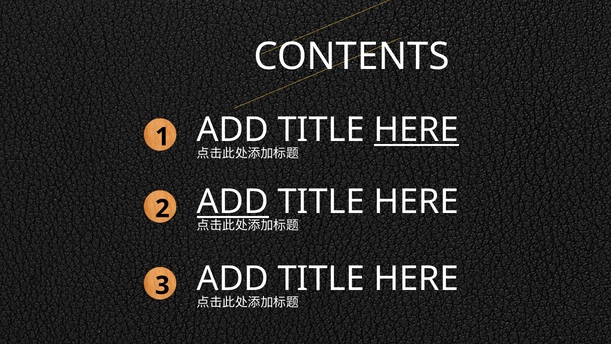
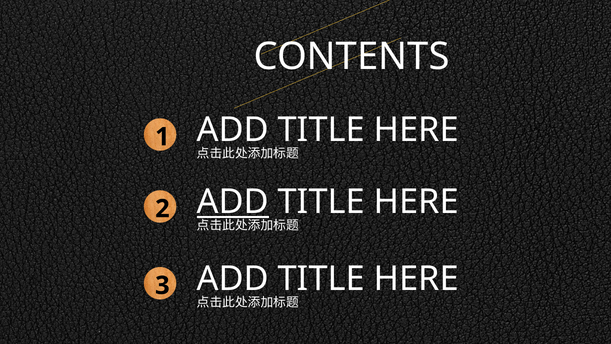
HERE underline: present -> none (416, 130)
